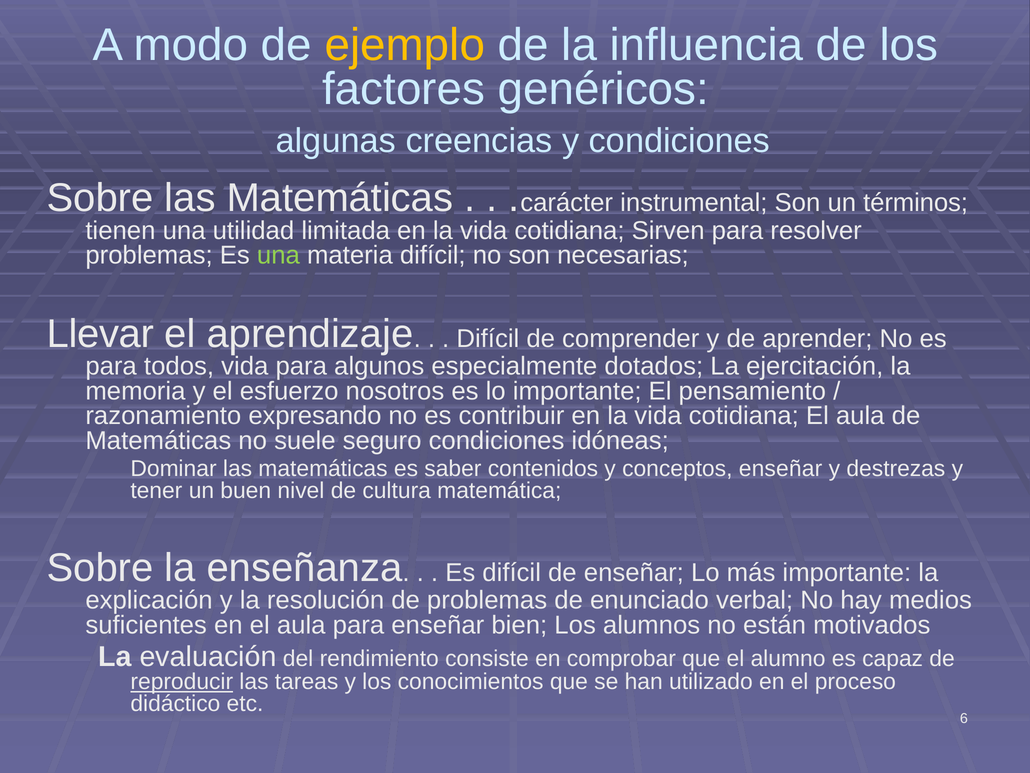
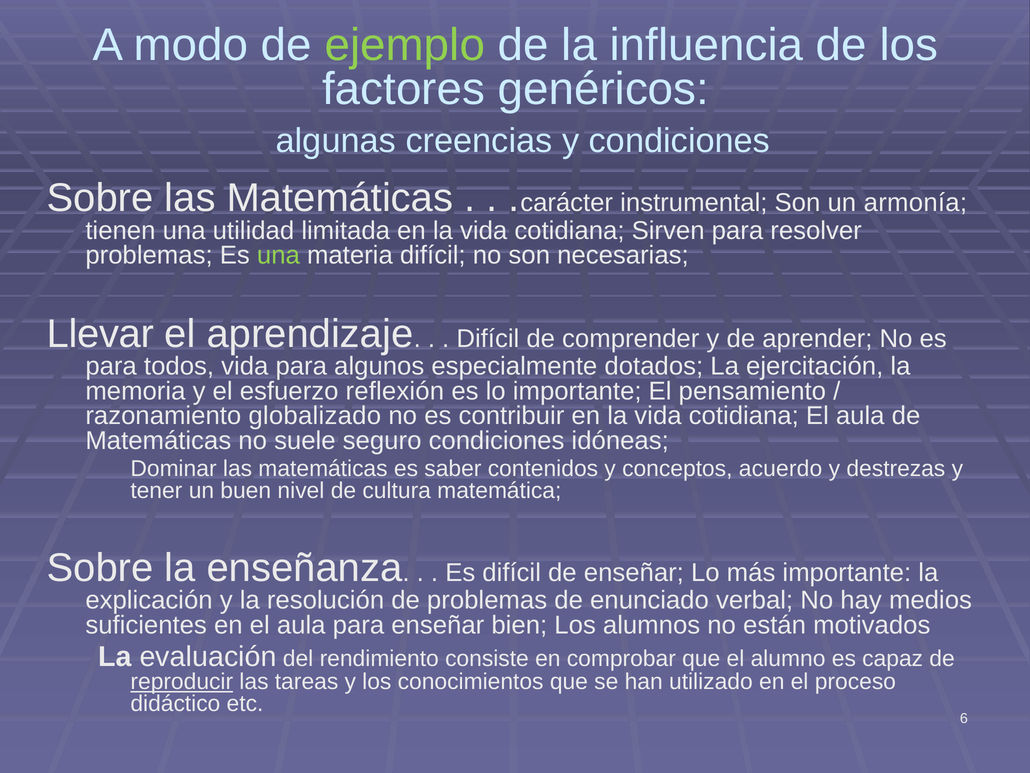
ejemplo colour: yellow -> light green (405, 45)
términos: términos -> armonía (915, 203)
nosotros: nosotros -> reflexión (395, 391)
expresando: expresando -> globalizado (315, 416)
conceptos enseñar: enseñar -> acuerdo (781, 468)
